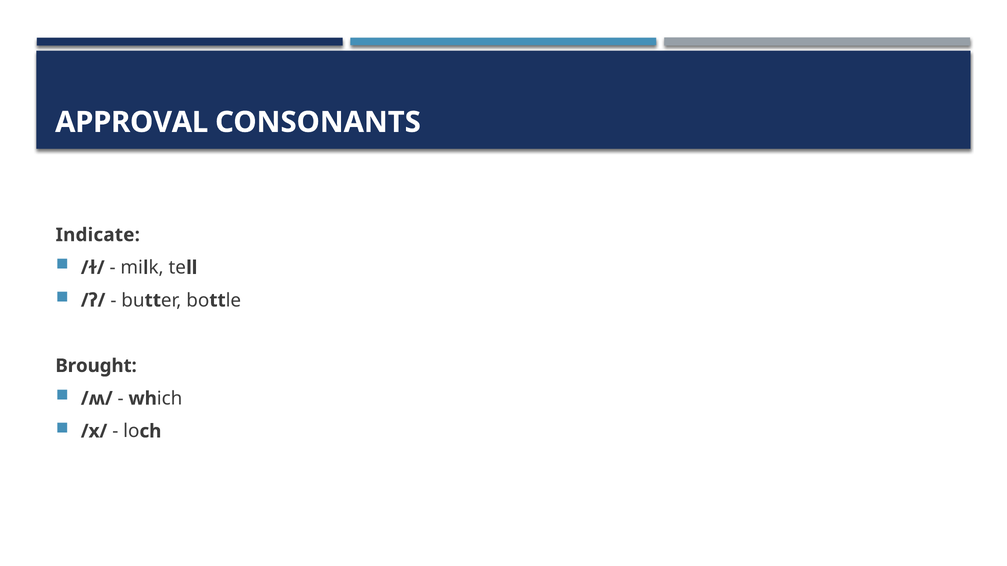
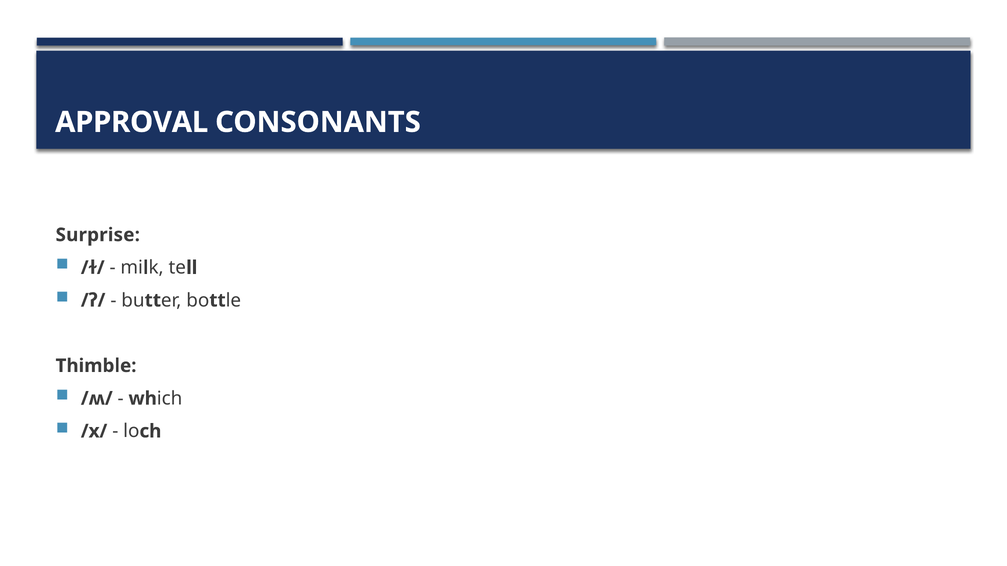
Indicate: Indicate -> Surprise (98, 235)
Brought: Brought -> Thimble (96, 366)
